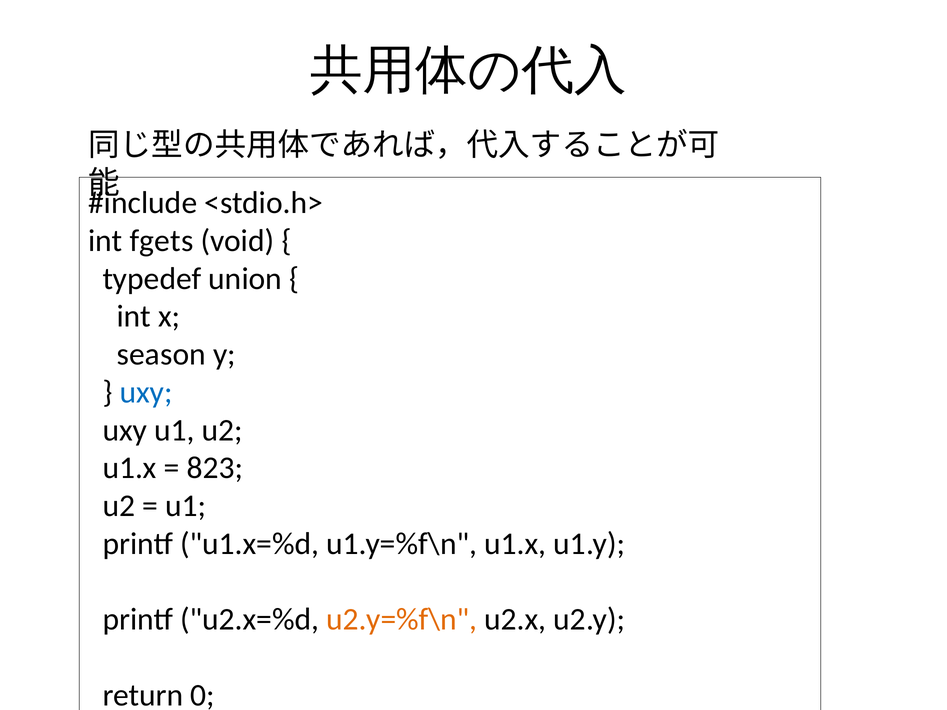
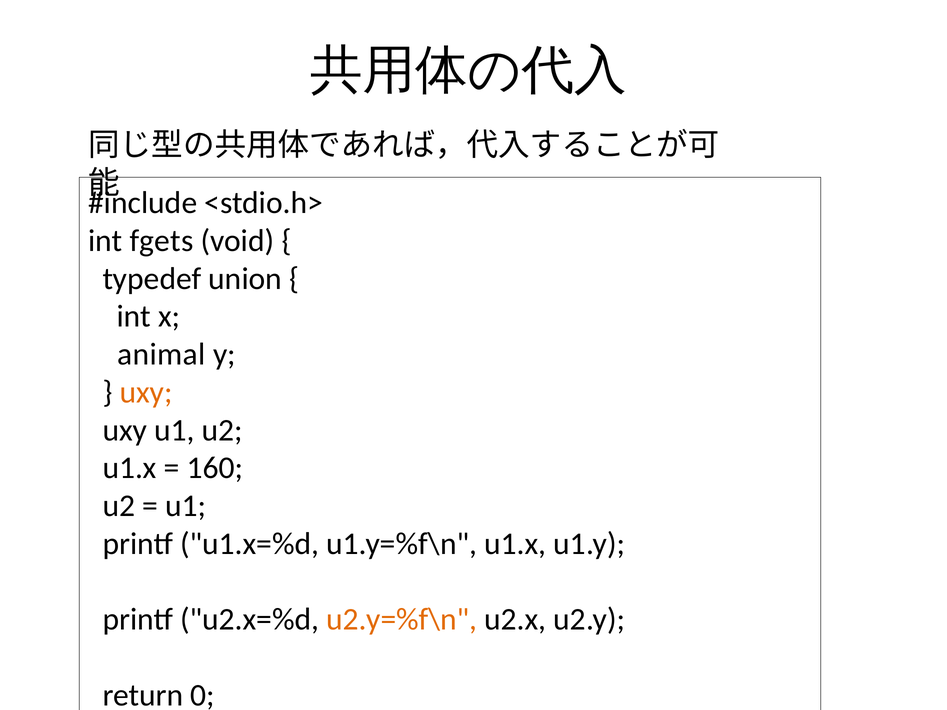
season: season -> animal (161, 355)
uxy colour: blue -> orange (146, 392)
823: 823 -> 160 (215, 468)
